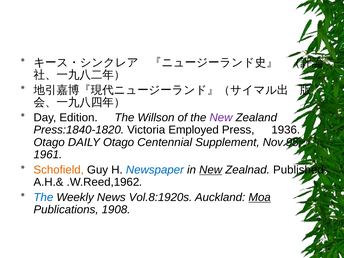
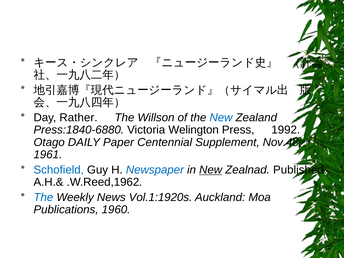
Edition: Edition -> Rather (78, 118)
New colour: purple -> blue (221, 118)
Press:1840-1820: Press:1840-1820 -> Press:1840-6880 (79, 130)
Employed: Employed -> Welington (194, 130)
1936: 1936 -> 1992 (286, 130)
DAILY Otago: Otago -> Paper (119, 142)
Nov.95: Nov.95 -> Nov.48 (282, 142)
Schofield colour: orange -> blue (59, 170)
Vol.8:1920s: Vol.8:1920s -> Vol.1:1920s (161, 197)
Moa underline: present -> none (260, 197)
1908: 1908 -> 1960 (116, 210)
